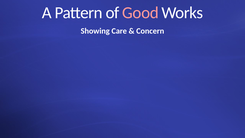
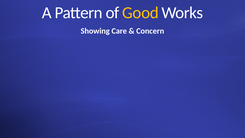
Good colour: pink -> yellow (140, 13)
